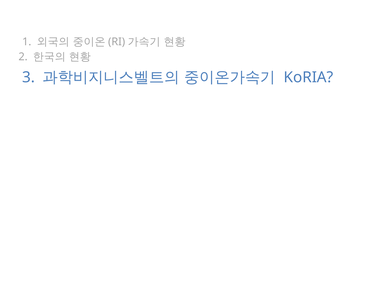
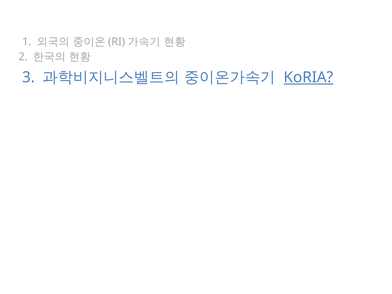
KoRIA underline: none -> present (308, 77)
